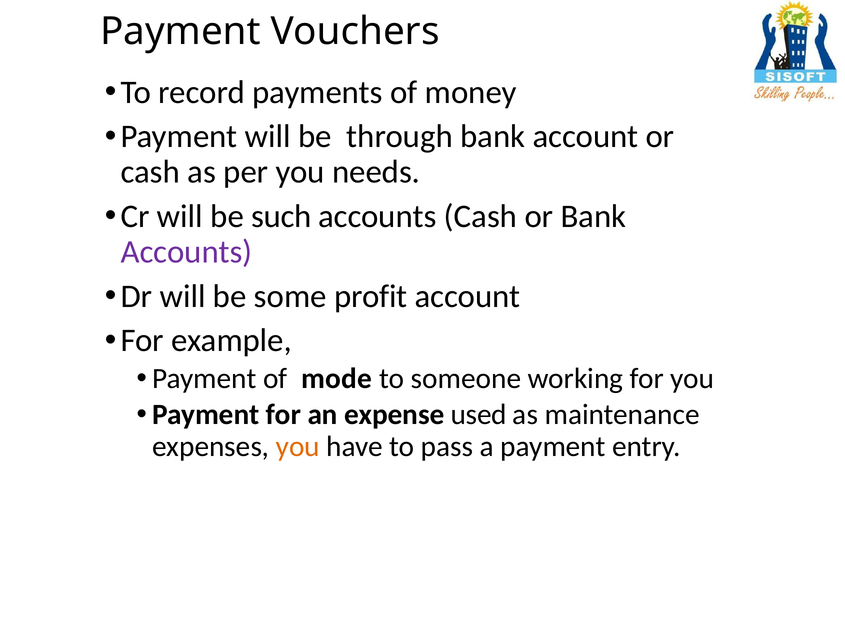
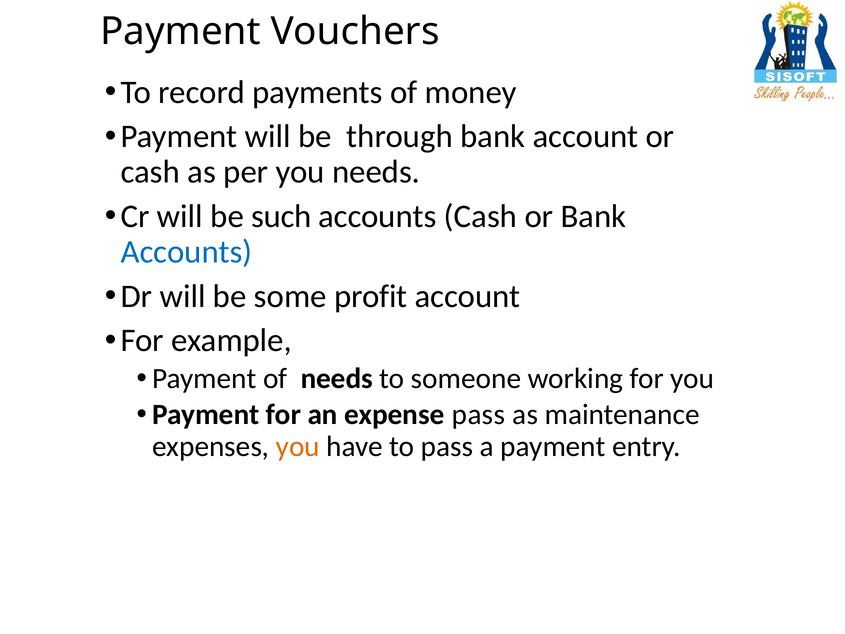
Accounts colour: purple -> blue (186, 252)
of mode: mode -> needs (337, 378)
expense used: used -> pass (478, 415)
